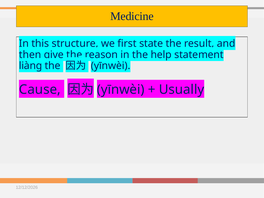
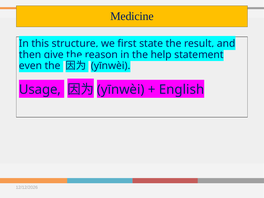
liàng: liàng -> even (31, 66)
Cause: Cause -> Usage (40, 90)
Usually: Usually -> English (182, 90)
